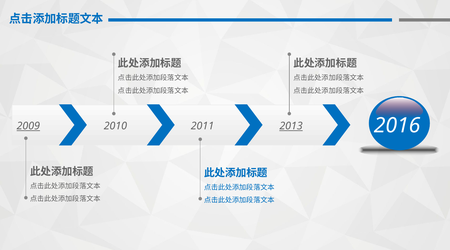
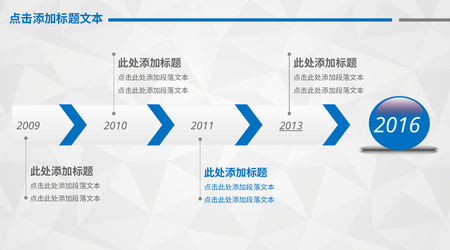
2009 underline: present -> none (28, 126)
